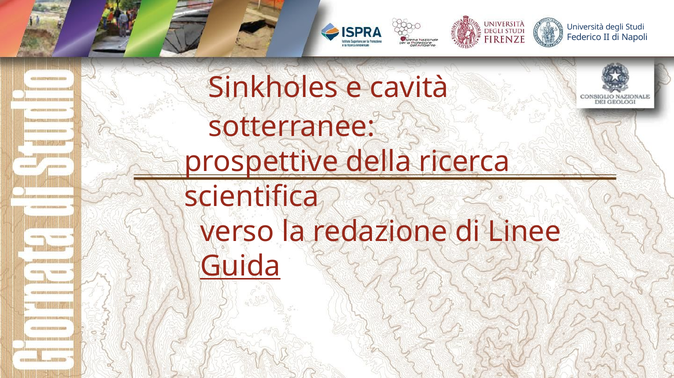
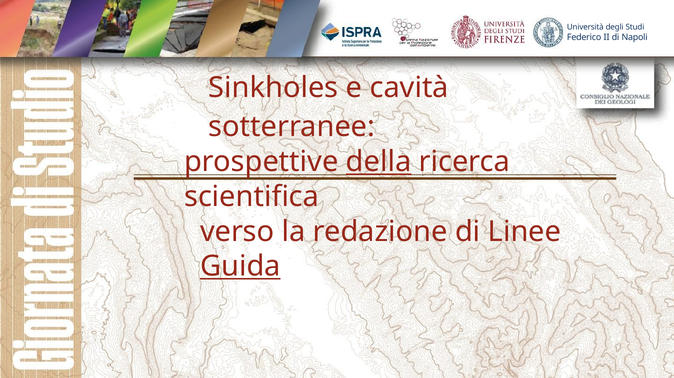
della underline: none -> present (379, 162)
